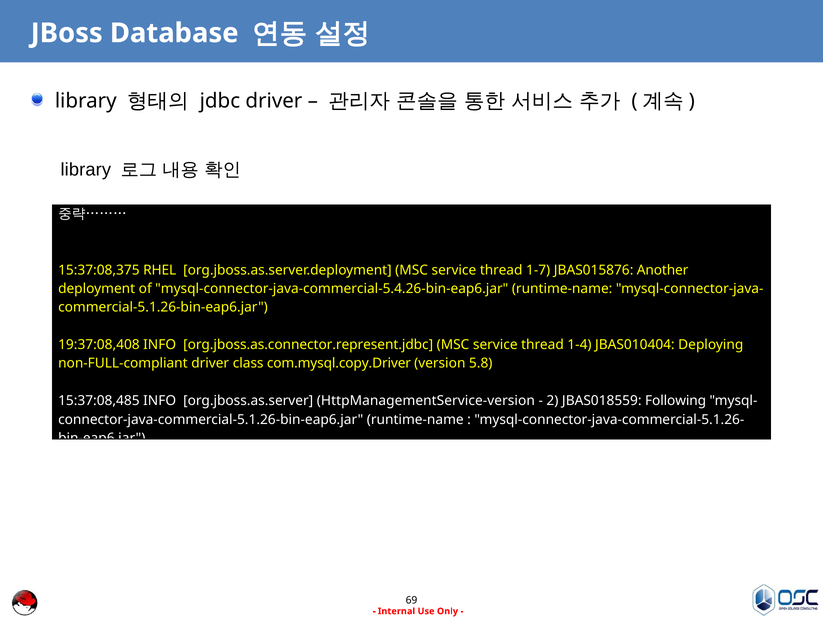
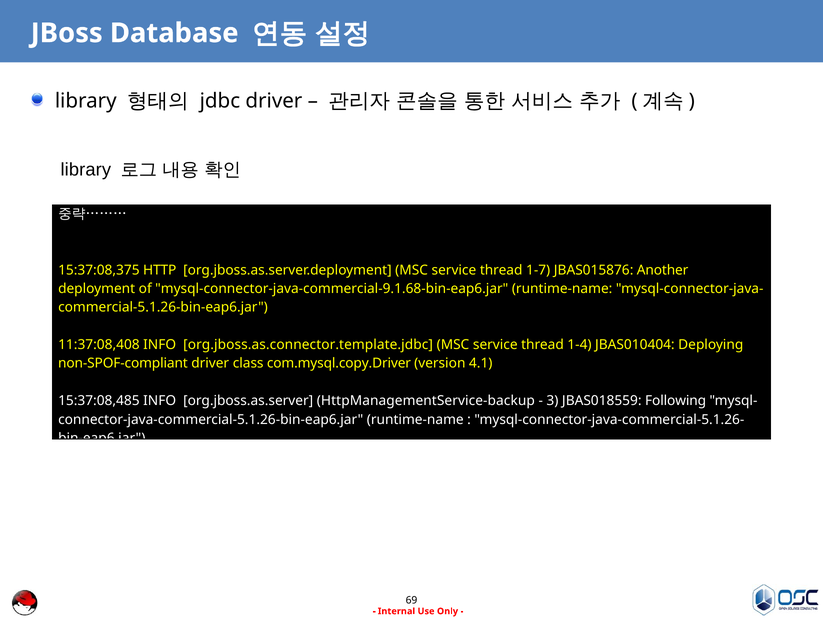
RHEL: RHEL -> HTTP (160, 270)
mysql-connector-java-commercial-5.4.26-bin-eap6.jar: mysql-connector-java-commercial-5.4.26-bin-eap6.jar -> mysql-connector-java-commercial-9.1.68-bin-eap6.jar (332, 288)
19:37:08,408: 19:37:08,408 -> 11:37:08,408 (99, 344)
org.jboss.as.connector.represent.jdbc: org.jboss.as.connector.represent.jdbc -> org.jboss.as.connector.template.jdbc (308, 344)
non-FULL-compliant: non-FULL-compliant -> non-SPOF-compliant (123, 363)
5.8: 5.8 -> 4.1 (481, 363)
HttpManagementService-version: HttpManagementService-version -> HttpManagementService-backup (426, 400)
2: 2 -> 3 (552, 400)
